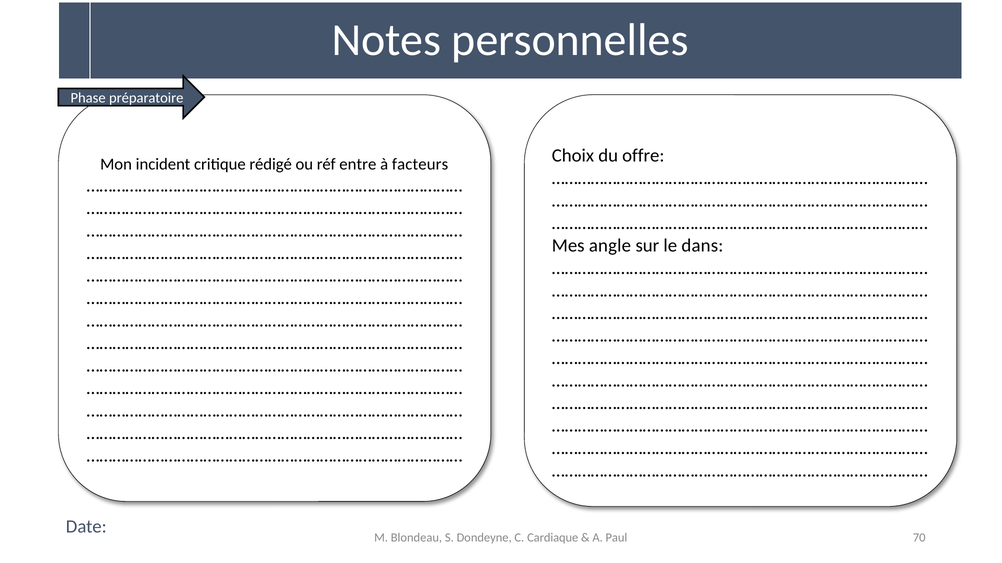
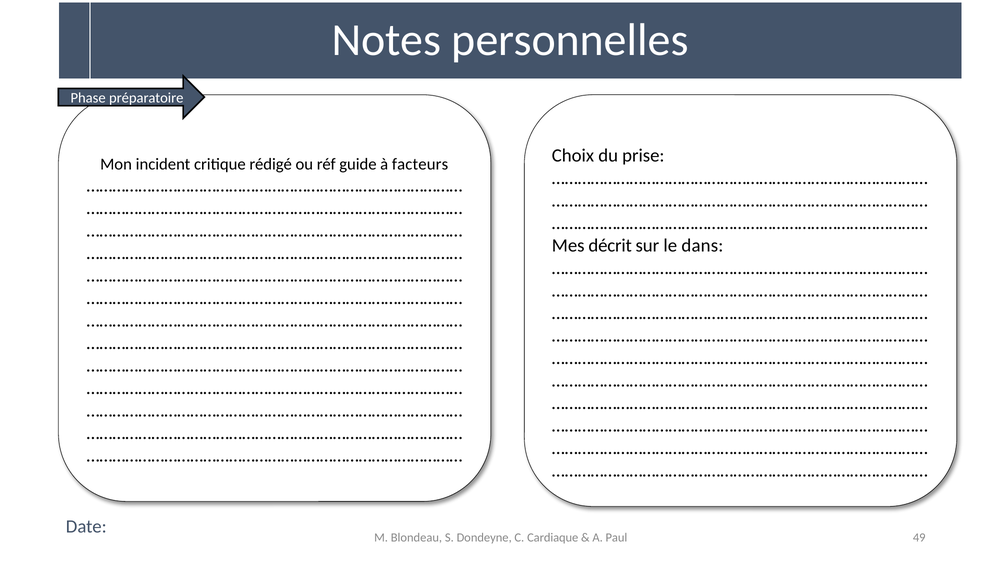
offre: offre -> prise (643, 156)
entre: entre -> guide (358, 164)
angle: angle -> décrit (610, 246)
70: 70 -> 49 (919, 538)
